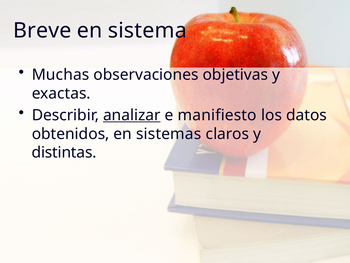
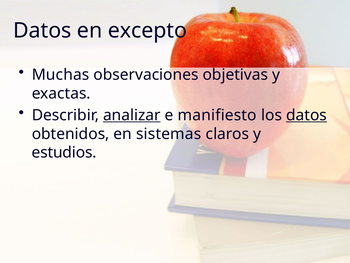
Breve: Breve -> Datos (42, 31)
sistema: sistema -> excepto (147, 31)
datos underline: none -> present (307, 115)
distintas: distintas -> estudios (64, 152)
